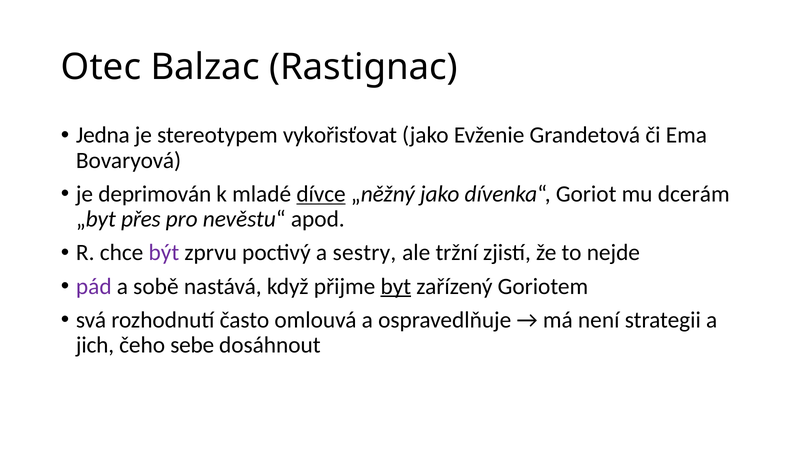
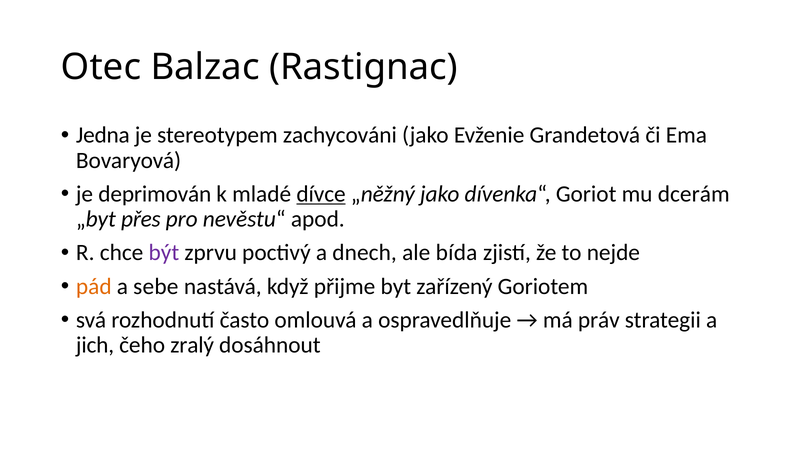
vykořisťovat: vykořisťovat -> zachycováni (340, 135)
sestry: sestry -> dnech (365, 253)
tržní: tržní -> bída (457, 253)
pád colour: purple -> orange (94, 286)
sobě: sobě -> sebe (156, 286)
byt underline: present -> none (396, 286)
není: není -> práv (599, 320)
sebe: sebe -> zralý (192, 345)
